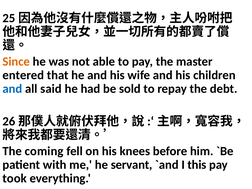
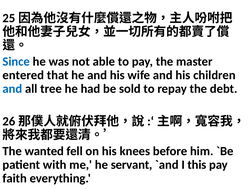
Since colour: orange -> blue (16, 62)
said: said -> tree (51, 89)
coming: coming -> wanted (44, 151)
took: took -> faith (15, 178)
